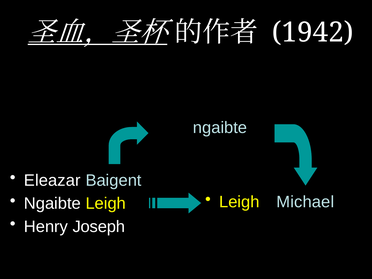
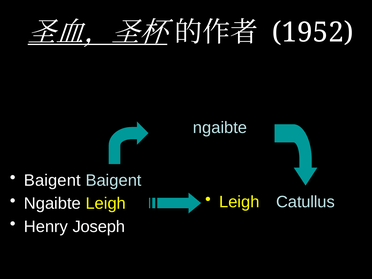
1942: 1942 -> 1952 (313, 32)
Eleazar: Eleazar -> Baigent (52, 180)
Michael: Michael -> Catullus (305, 202)
